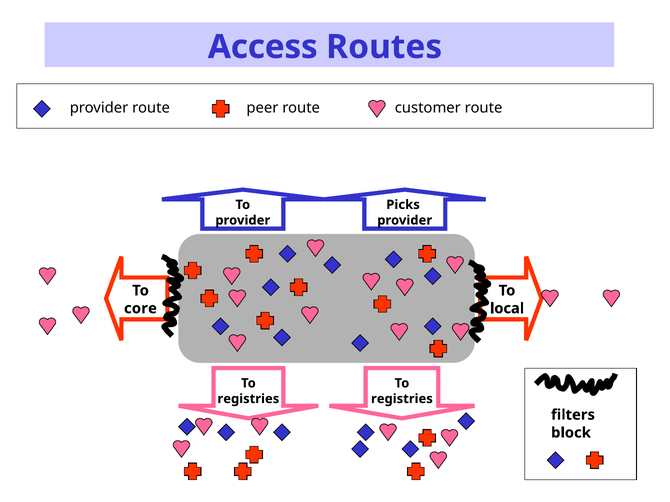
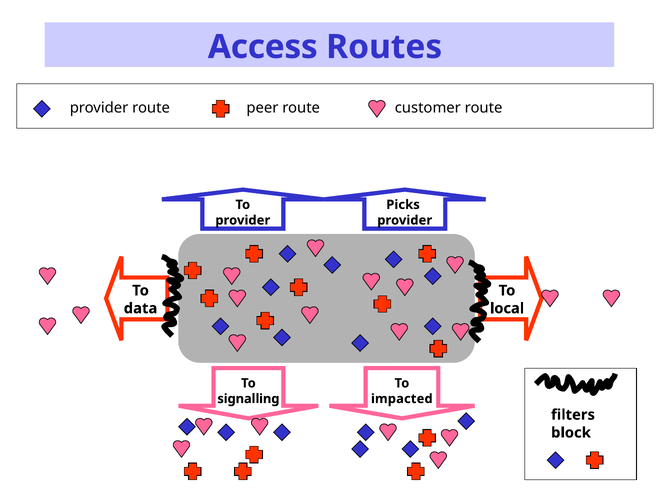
core: core -> data (141, 309)
registries: registries -> signalling (248, 399)
registries: registries -> impacted (402, 399)
